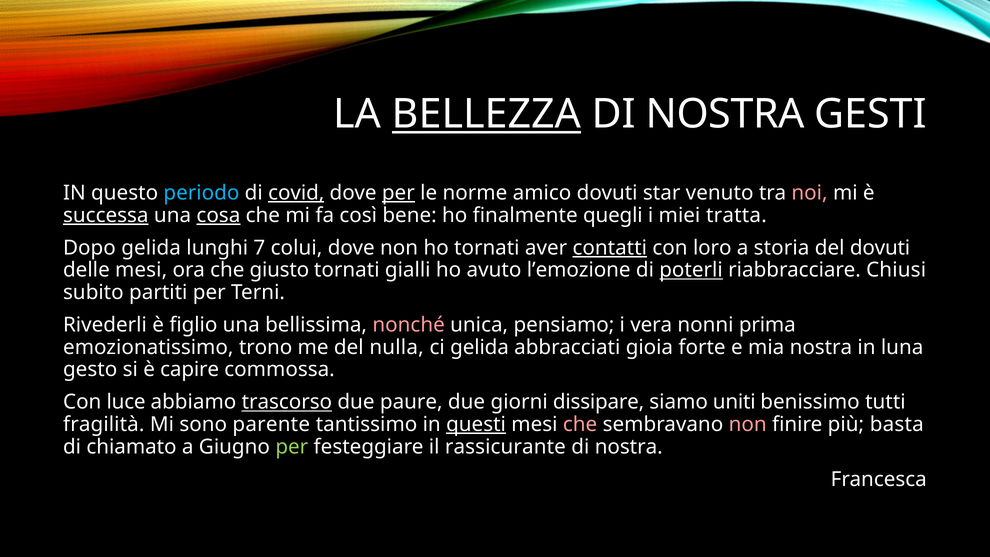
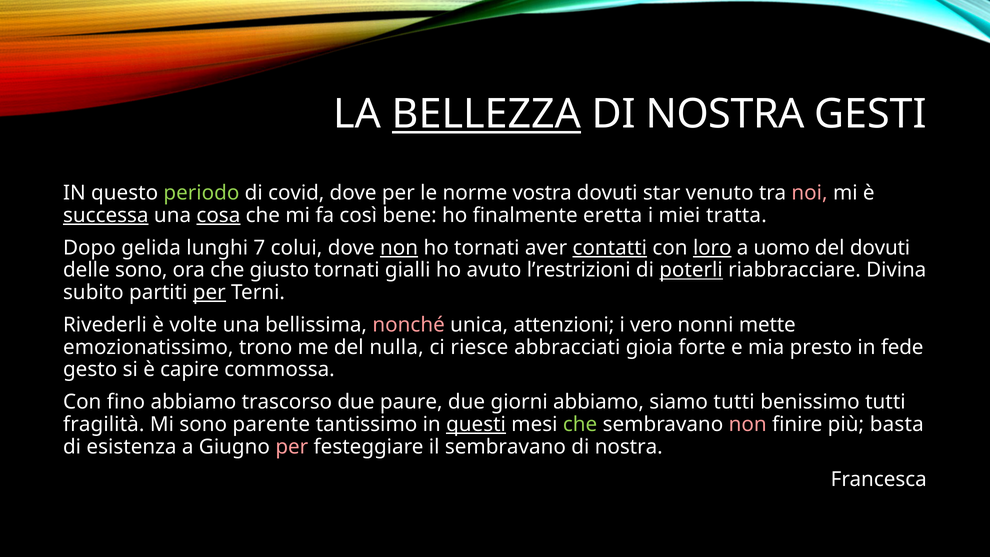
periodo colour: light blue -> light green (201, 193)
covid underline: present -> none (296, 193)
per underline: present -> none (398, 193)
amico: amico -> vostra (542, 193)
quegli: quegli -> eretta (613, 215)
non underline: none -> present (399, 248)
loro underline: none -> present (712, 248)
storia: storia -> uomo (782, 248)
delle mesi: mesi -> sono (141, 270)
l’emozione: l’emozione -> l’restrizioni (579, 270)
Chiusi: Chiusi -> Divina (896, 270)
per underline: none -> present (209, 292)
figlio: figlio -> volte (193, 325)
pensiamo: pensiamo -> attenzioni (564, 325)
vera: vera -> vero (651, 325)
prima: prima -> mette (767, 325)
ci gelida: gelida -> riesce (479, 347)
mia nostra: nostra -> presto (821, 347)
luna: luna -> fede (902, 347)
luce: luce -> fino (126, 402)
trascorso underline: present -> none (287, 402)
giorni dissipare: dissipare -> abbiamo (599, 402)
siamo uniti: uniti -> tutti (734, 402)
che colour: pink -> light green (580, 424)
chiamato: chiamato -> esistenza (132, 447)
per colour: light green -> pink (292, 447)
il rassicurante: rassicurante -> sembravano (505, 447)
